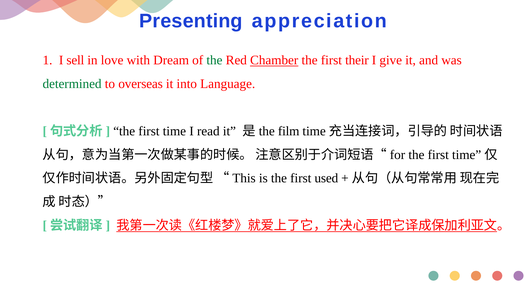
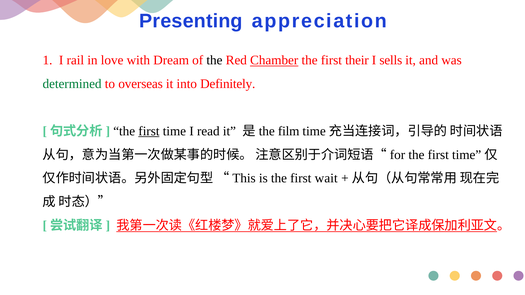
sell: sell -> rail (75, 60)
the colour: green -> black (214, 60)
give: give -> sells (391, 60)
Language: Language -> Definitely (228, 84)
first underline: none -> present (149, 131)
used: used -> wait (326, 178)
